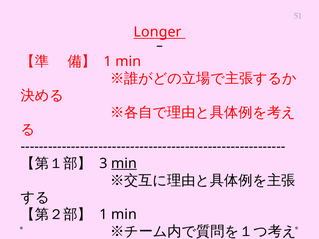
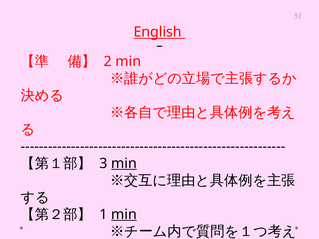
Longer: Longer -> English (158, 32)
1: 1 -> 2 (108, 61)
min underline: none -> present (124, 215)
